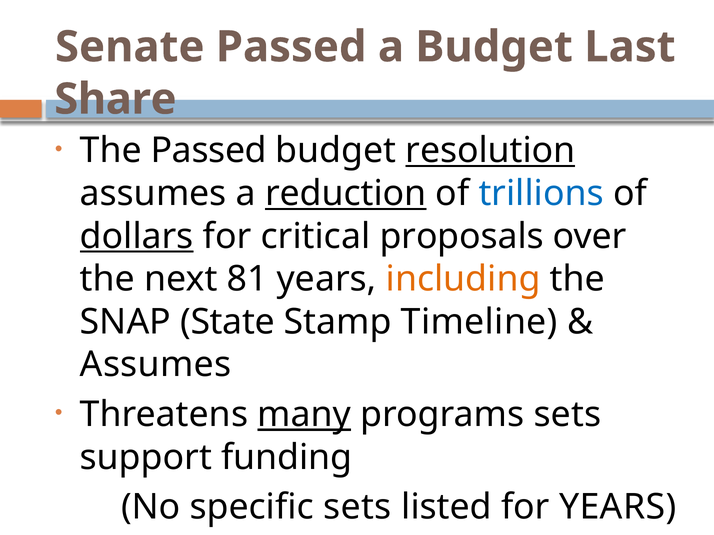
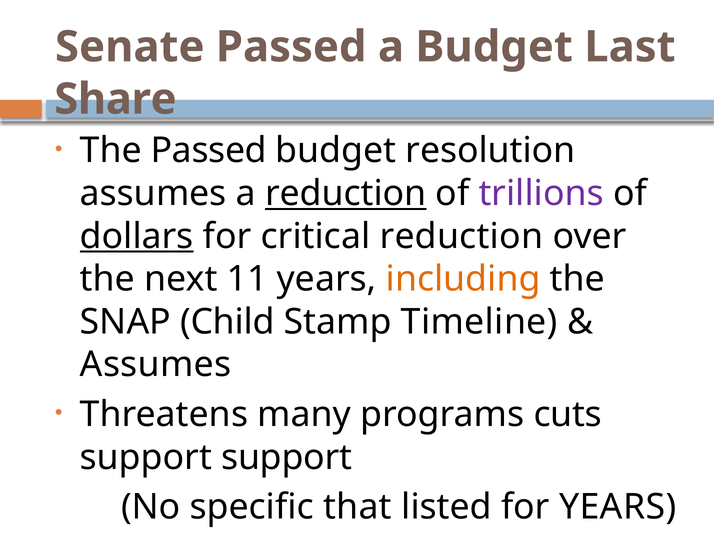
resolution underline: present -> none (490, 151)
trillions colour: blue -> purple (541, 194)
critical proposals: proposals -> reduction (461, 237)
81: 81 -> 11 (247, 279)
State: State -> Child (227, 322)
many underline: present -> none (304, 415)
programs sets: sets -> cuts (568, 415)
support funding: funding -> support (287, 458)
specific sets: sets -> that (357, 507)
